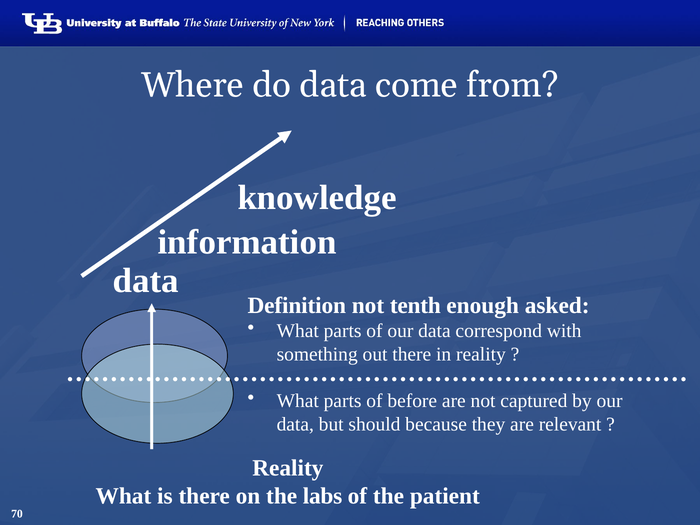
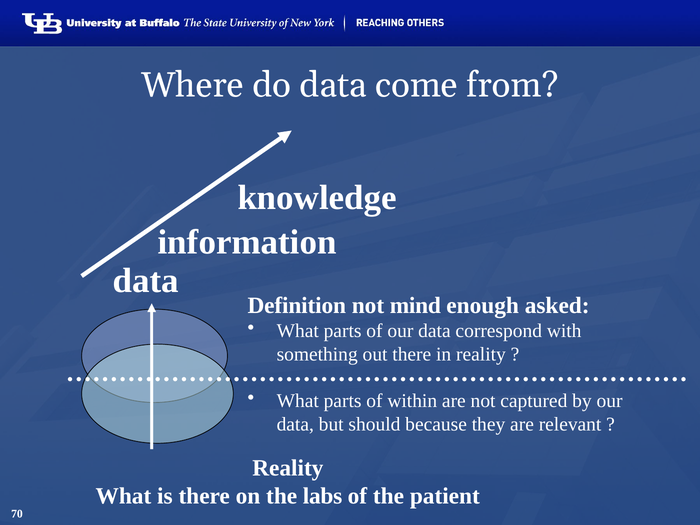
tenth: tenth -> mind (415, 306)
before: before -> within (412, 401)
